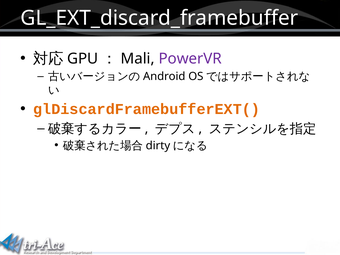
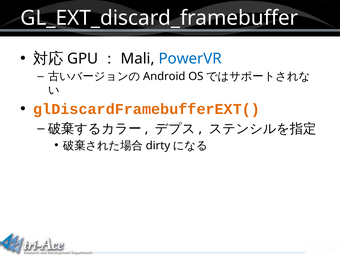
PowerVR colour: purple -> blue (190, 59)
